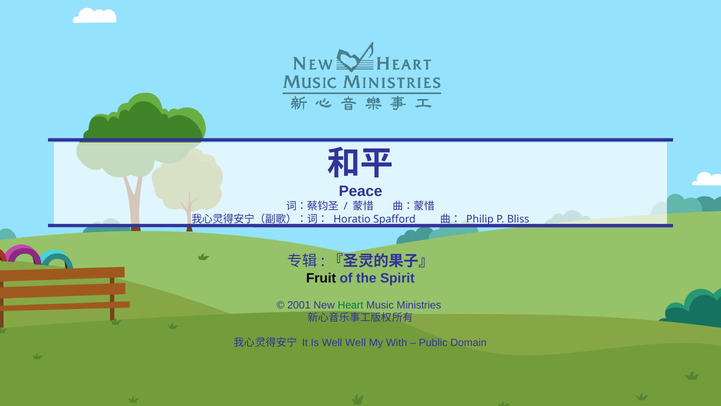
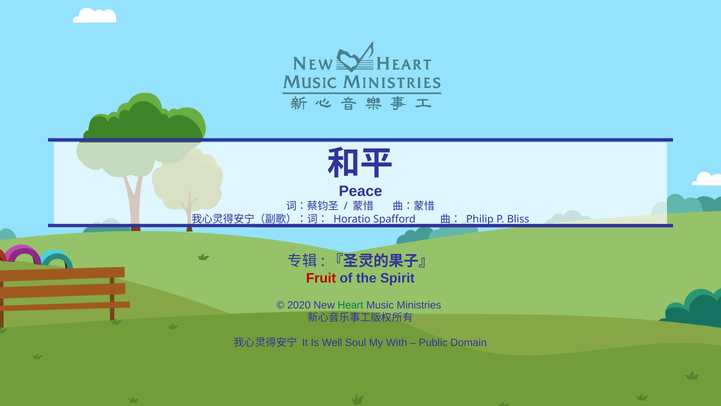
Fruit colour: black -> red (321, 278)
2001: 2001 -> 2020 (299, 305)
Well Well: Well -> Soul (356, 343)
